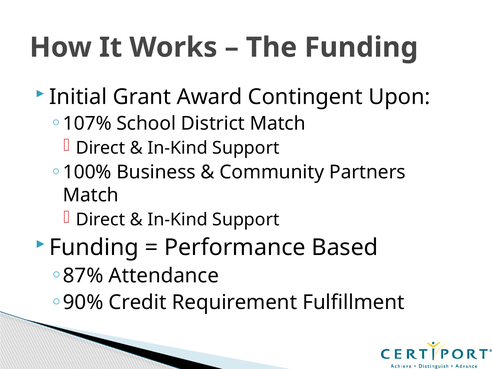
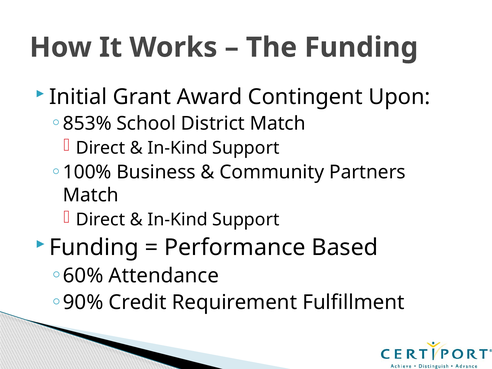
107%: 107% -> 853% (87, 123)
87%: 87% -> 60% (83, 276)
